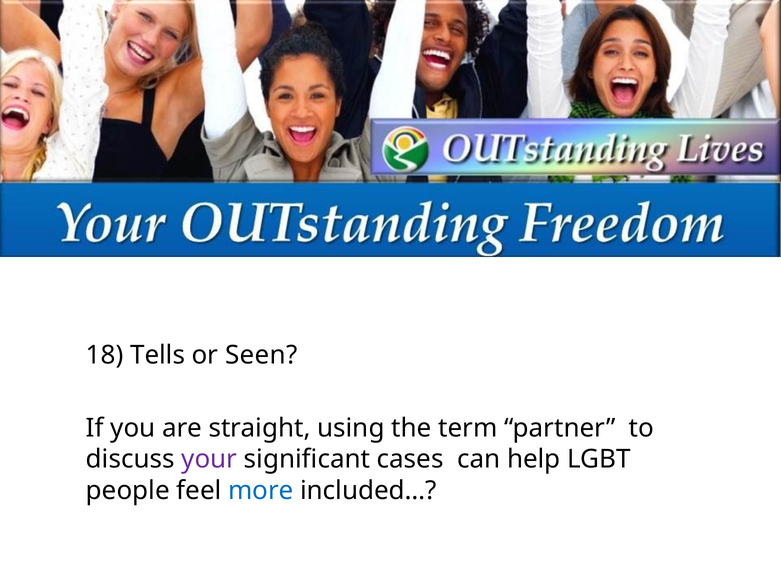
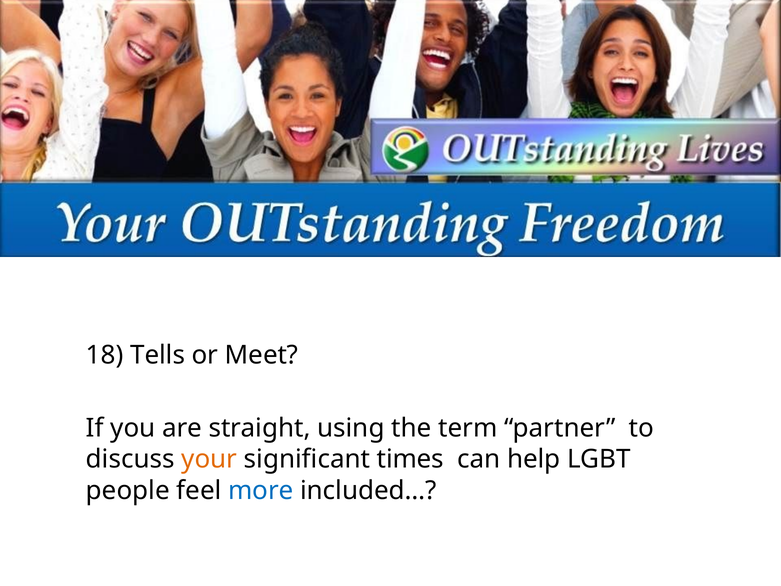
Seen: Seen -> Meet (262, 355)
your colour: purple -> orange (209, 459)
cases: cases -> times (410, 459)
